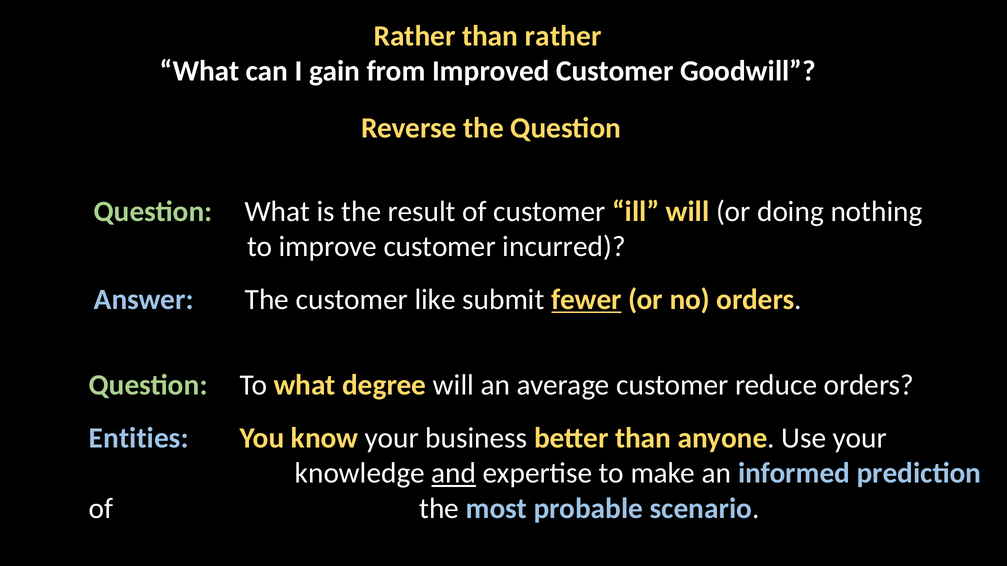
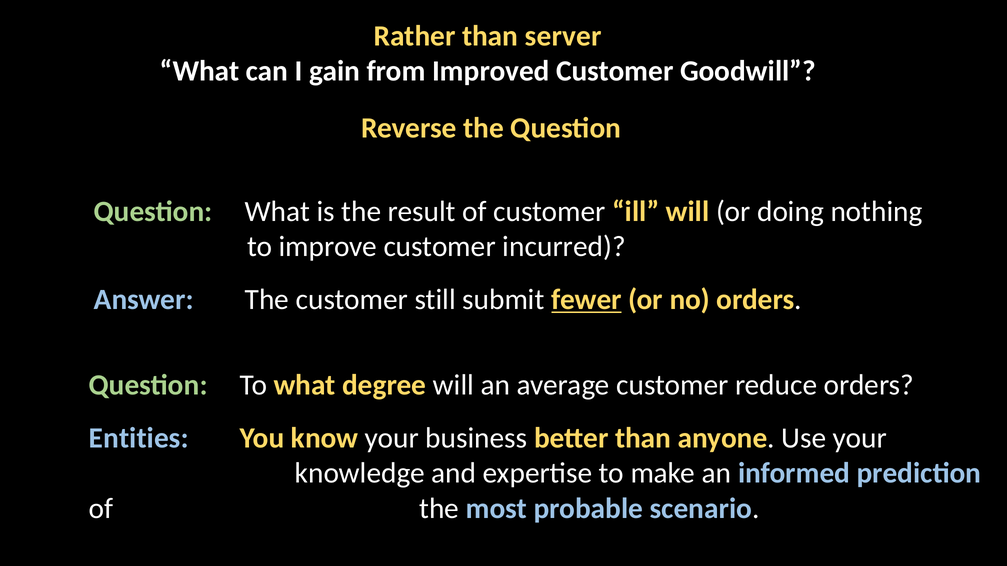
than rather: rather -> server (563, 36)
like: like -> still (435, 300)
and underline: present -> none (454, 474)
